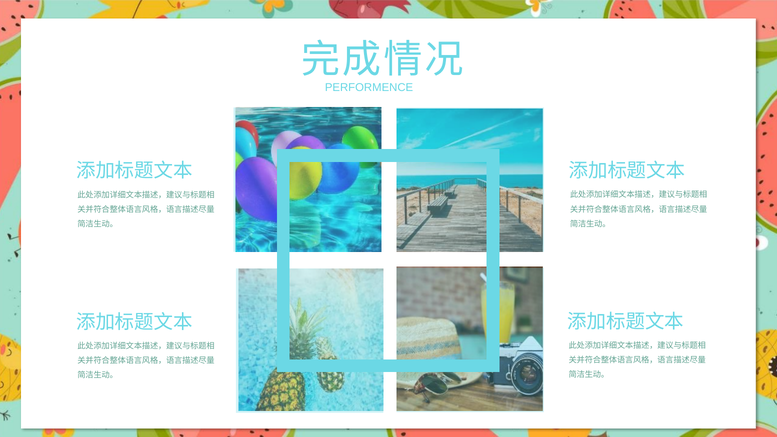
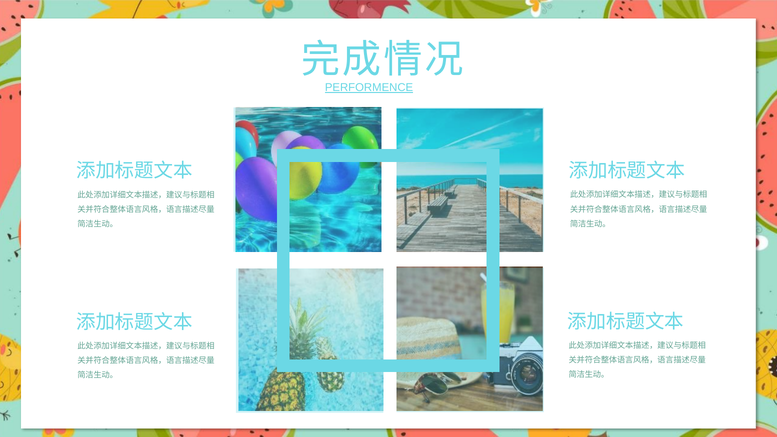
PERFORMENCE underline: none -> present (369, 88)
